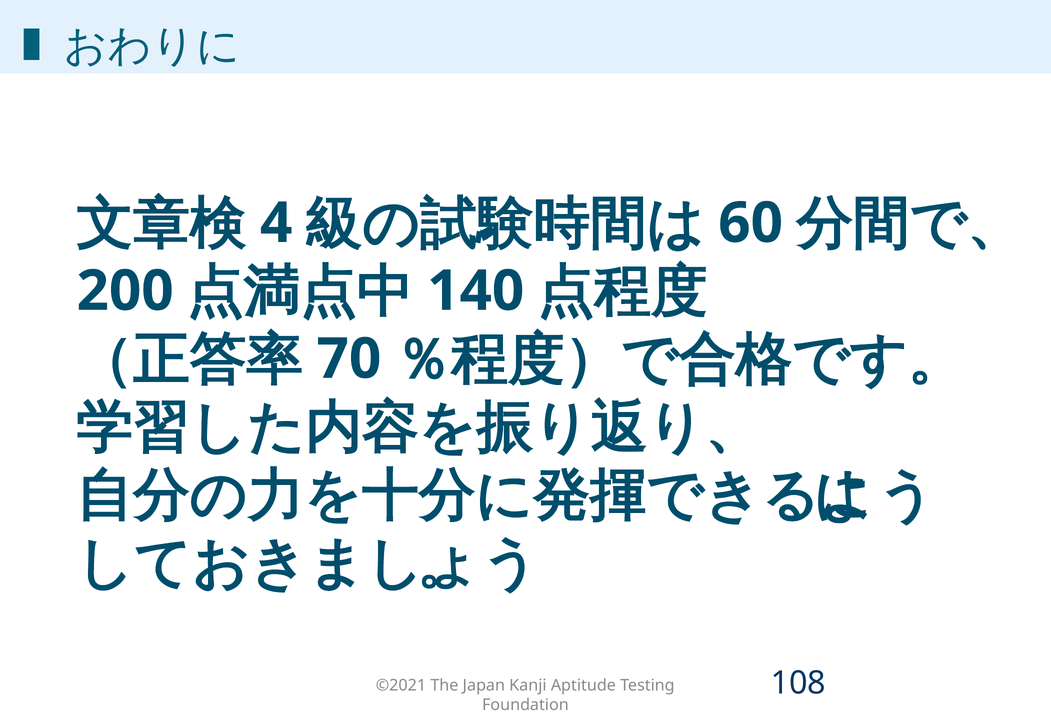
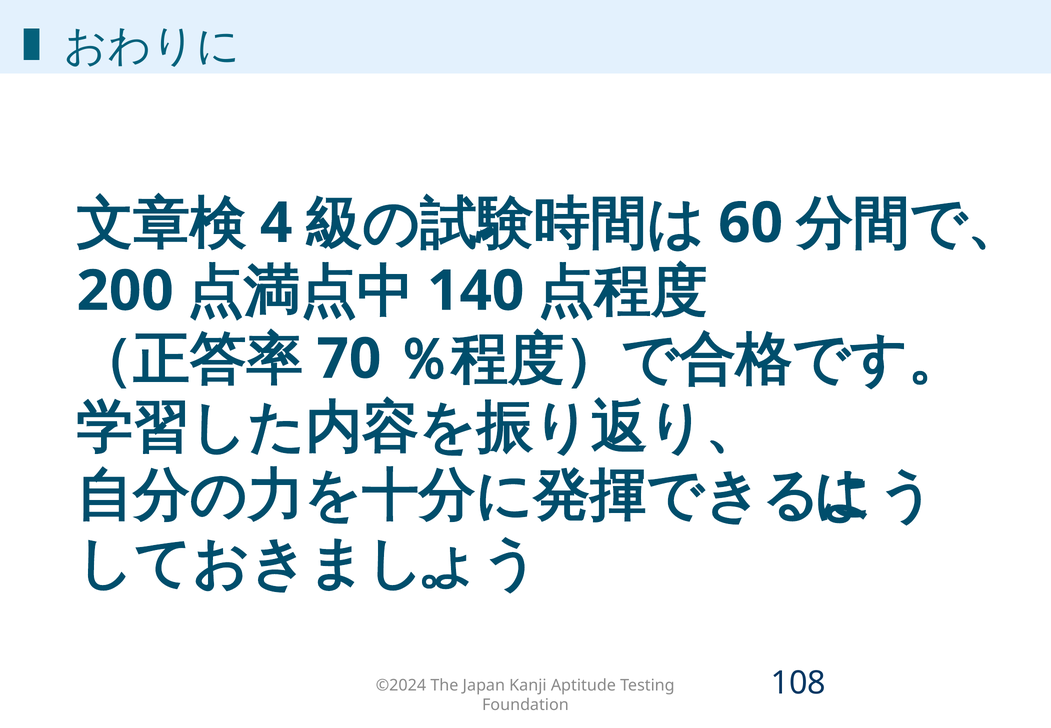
©2021: ©2021 -> ©2024 (401, 685)
